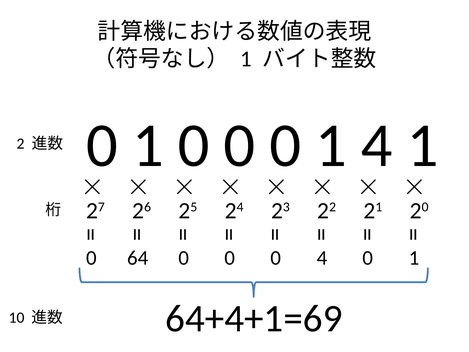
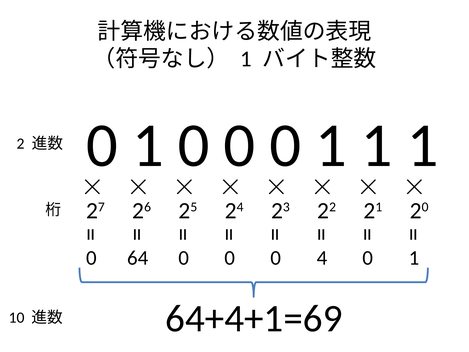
0 1 4: 4 -> 1 (377, 145)
